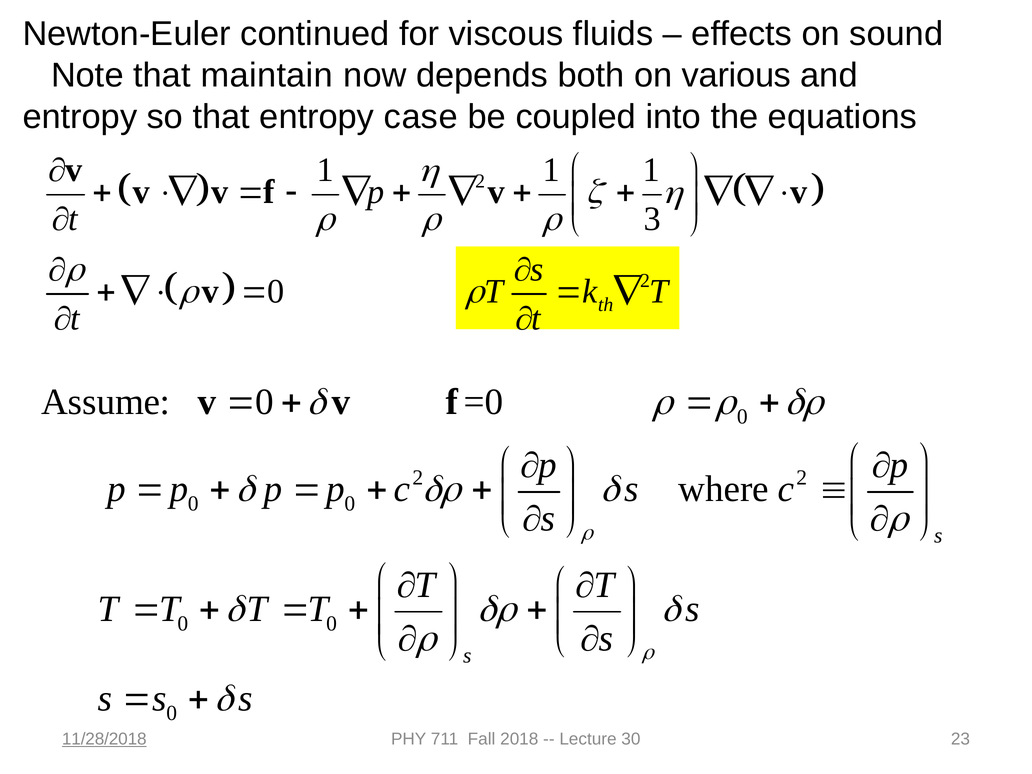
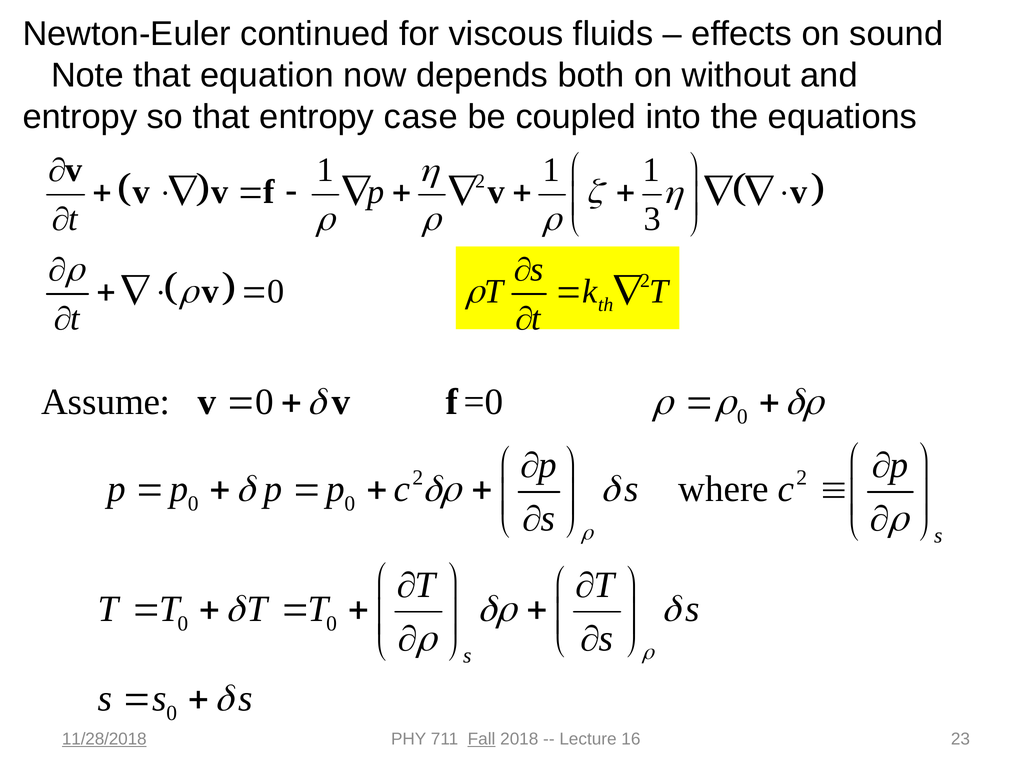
maintain: maintain -> equation (267, 75)
various: various -> without (736, 75)
Fall underline: none -> present (482, 739)
30: 30 -> 16 (631, 739)
